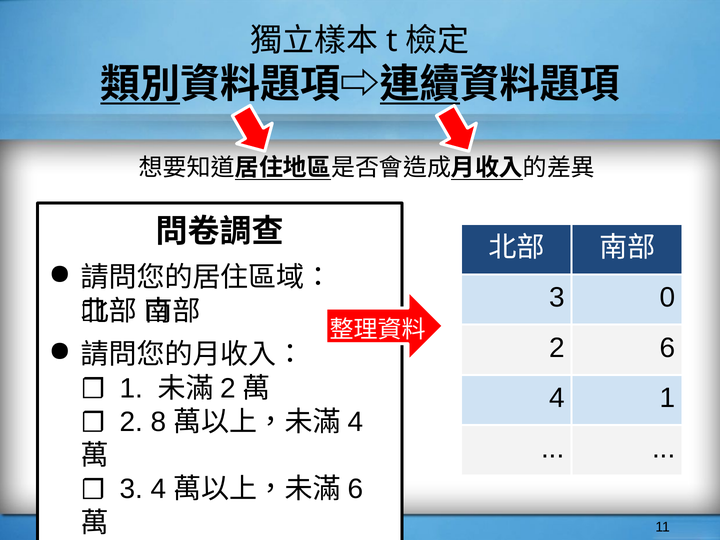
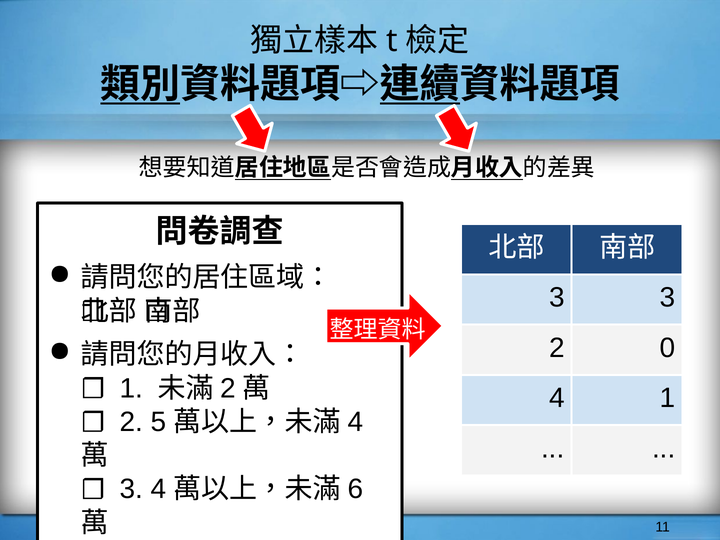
3 0: 0 -> 3 (668, 298)
2 6: 6 -> 0 (668, 348)
8: 8 -> 5 (159, 422)
